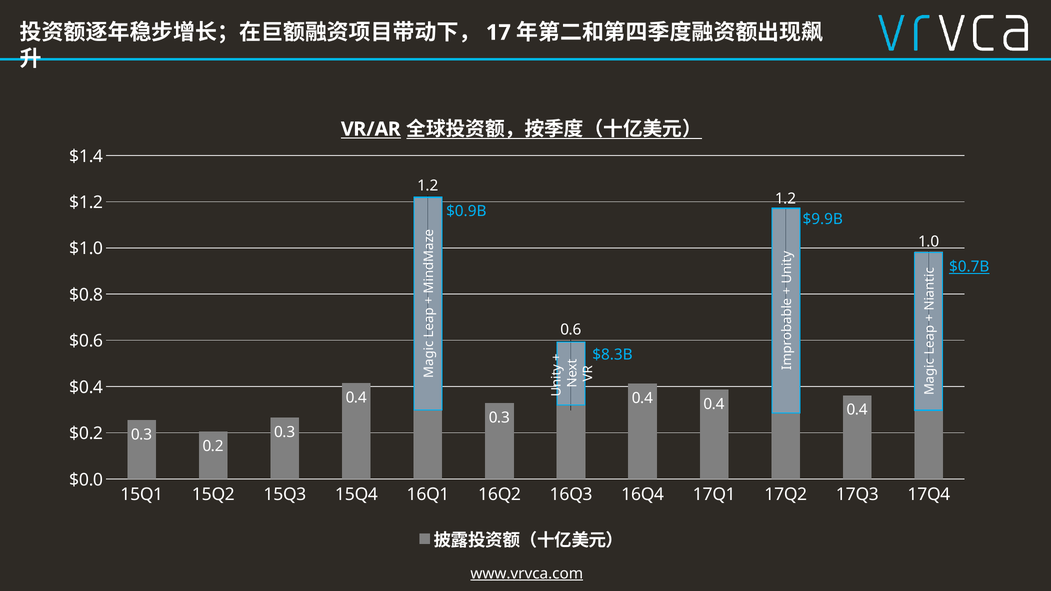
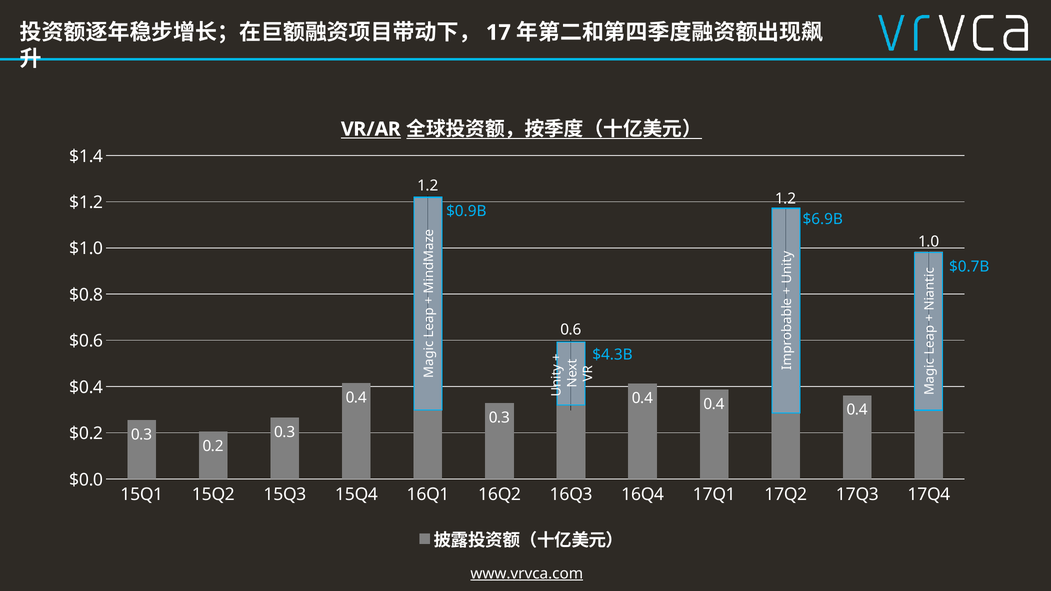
$9.9B: $9.9B -> $6.9B (823, 219)
$0.7B underline: present -> none (969, 267)
$8.3B: $8.3B -> $4.3B (612, 355)
